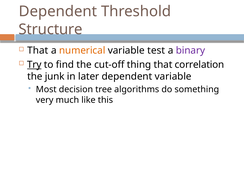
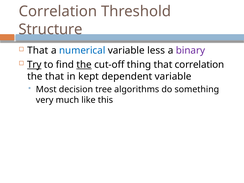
Dependent: Dependent -> Correlation (58, 11)
numerical colour: orange -> blue (82, 50)
test: test -> less (156, 50)
the underline: none -> present (84, 65)
the junk: junk -> that (55, 76)
later: later -> kept (89, 76)
